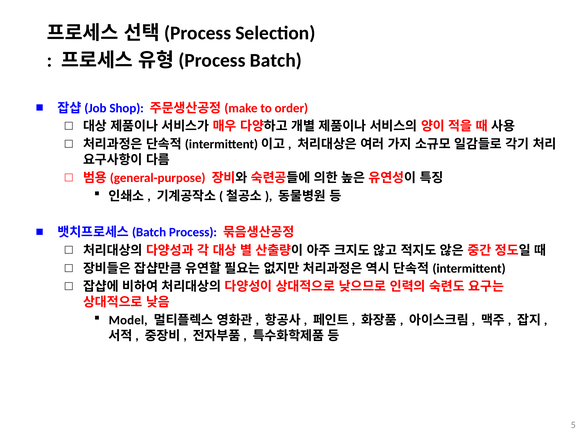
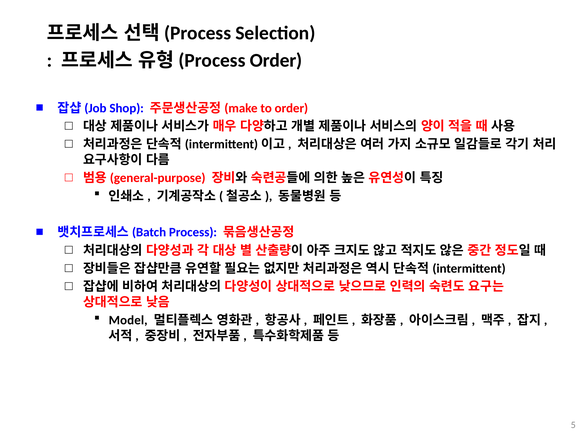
Batch: Batch -> Order (276, 60)
